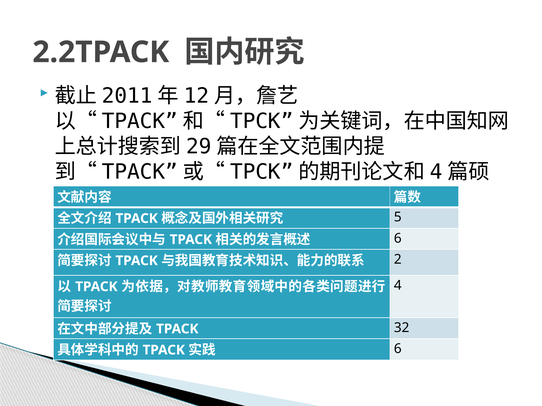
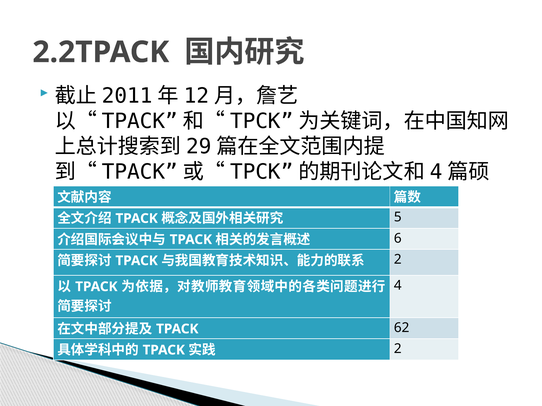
32: 32 -> 62 (402, 328)
6: 6 -> 2 (398, 349)
